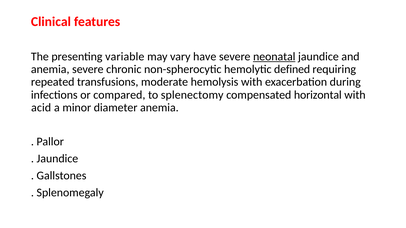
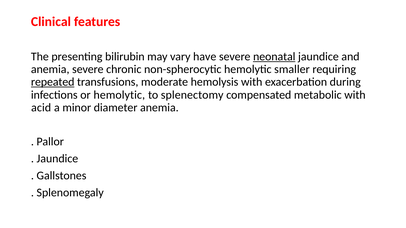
variable: variable -> bilirubin (125, 57)
defined: defined -> smaller (292, 69)
repeated underline: none -> present (53, 82)
or compared: compared -> hemolytic (119, 95)
horizontal: horizontal -> metabolic (318, 95)
